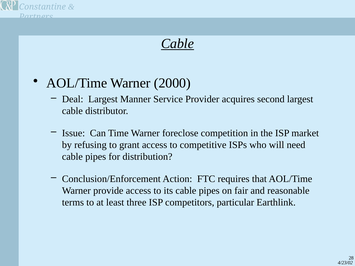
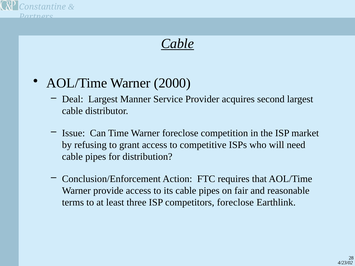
competitors particular: particular -> foreclose (235, 203)
